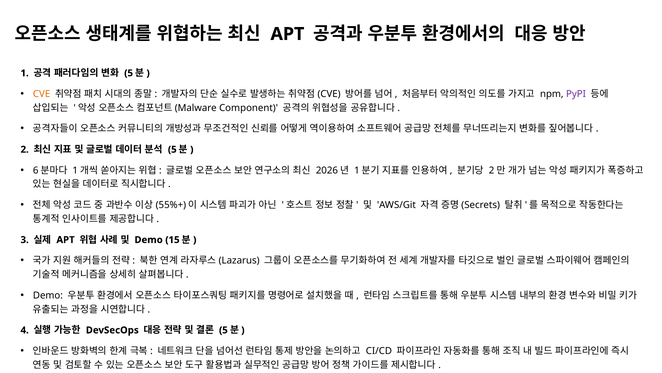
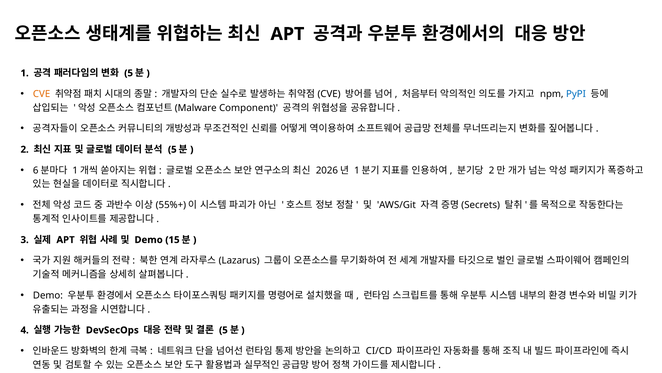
PyPI colour: purple -> blue (576, 94)
